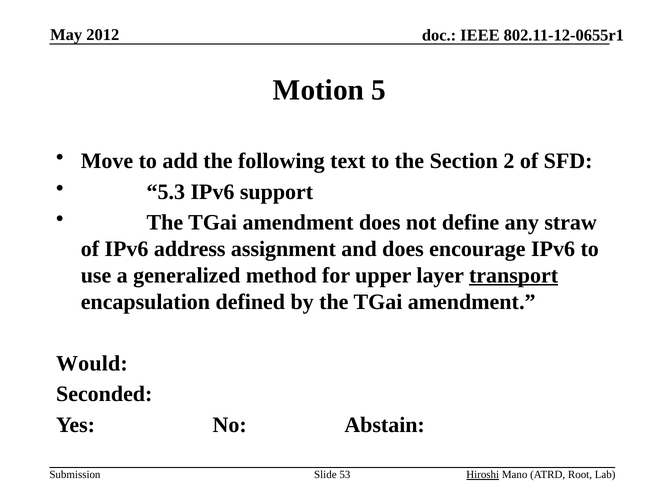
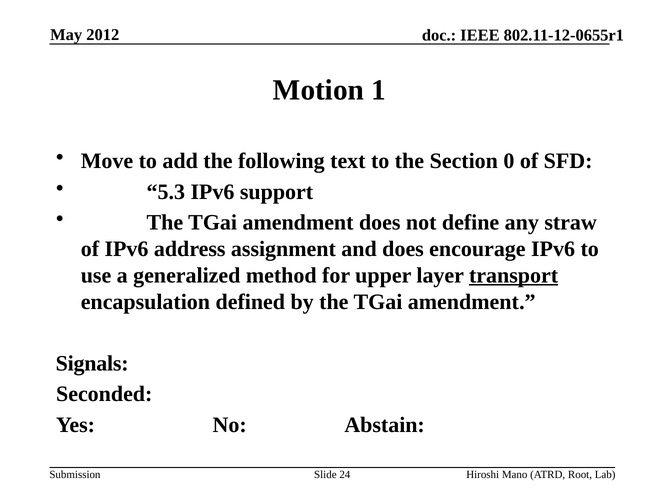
5: 5 -> 1 (379, 90)
2: 2 -> 0 (509, 161)
Would: Would -> Signals (92, 363)
53: 53 -> 24 (345, 474)
Hiroshi underline: present -> none (483, 474)
